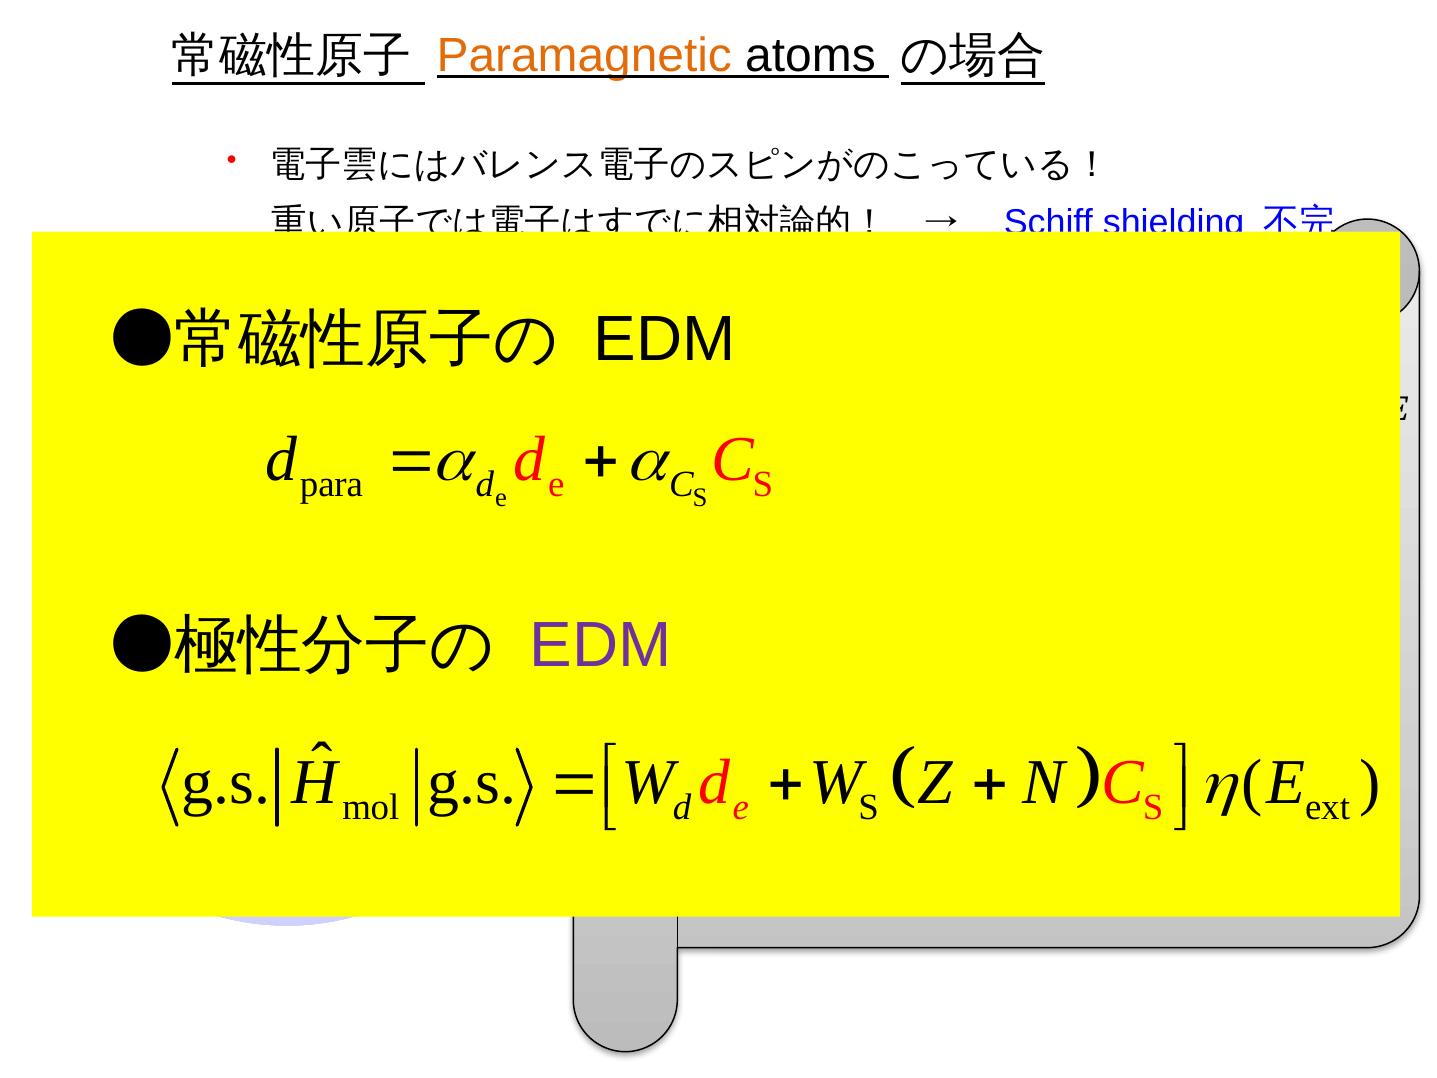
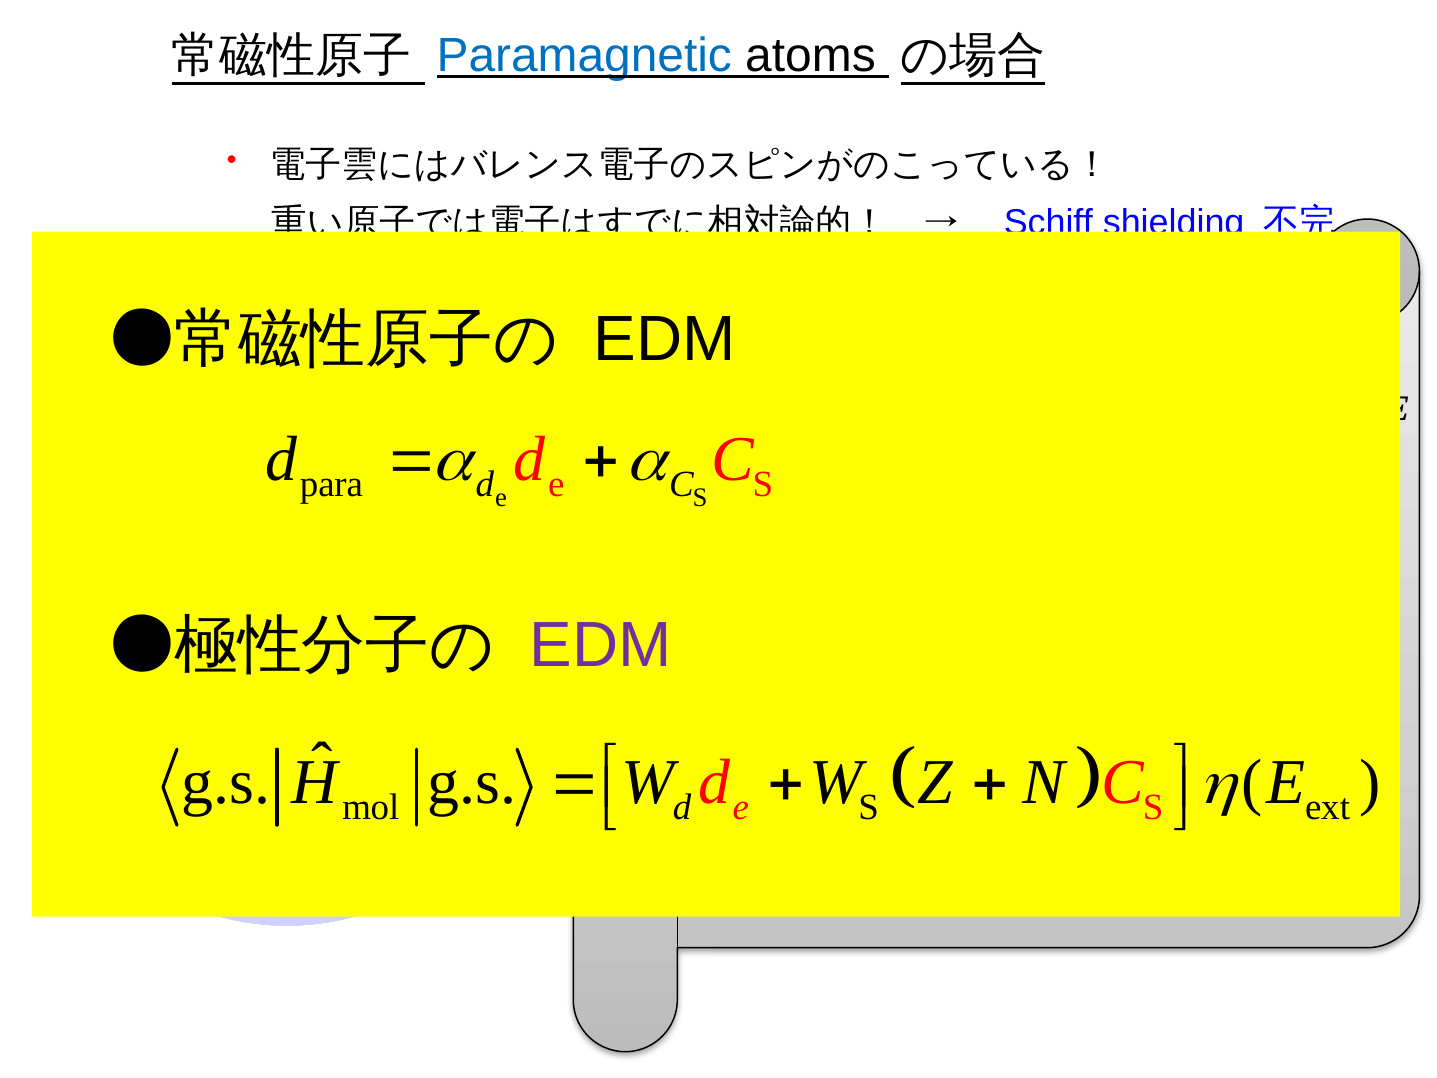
Paramagnetic colour: orange -> blue (584, 56)
